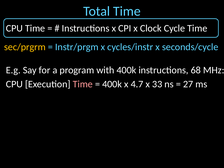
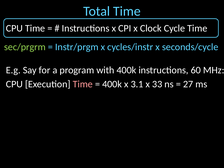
sec/prgrm colour: yellow -> light green (25, 47)
68: 68 -> 60 (196, 70)
4.7: 4.7 -> 3.1 (137, 84)
